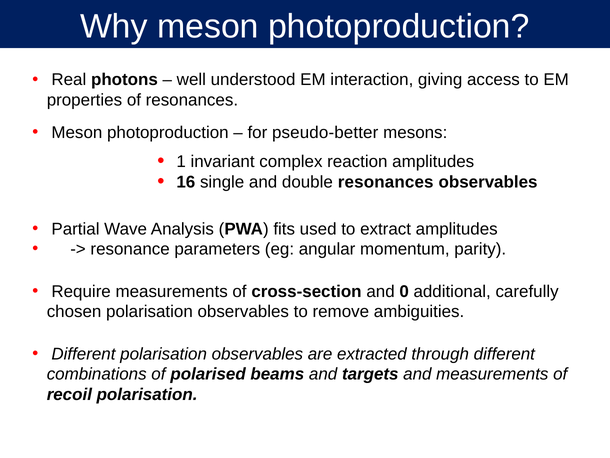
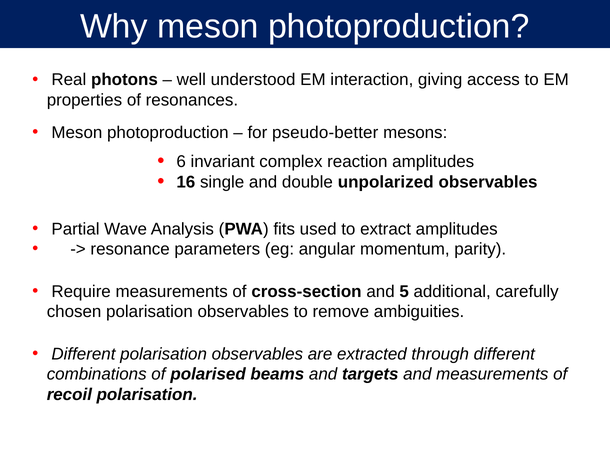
1: 1 -> 6 (181, 161)
double resonances: resonances -> unpolarized (386, 182)
0: 0 -> 5 (404, 291)
